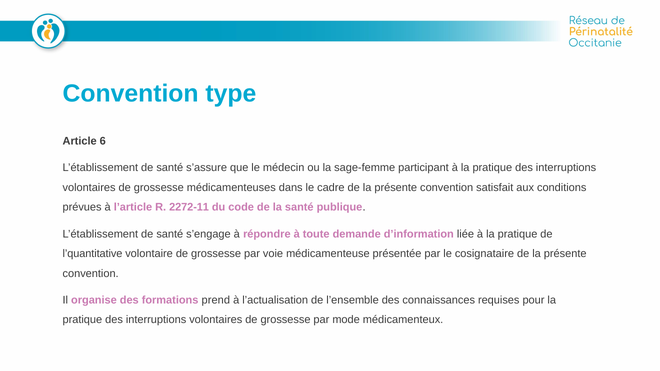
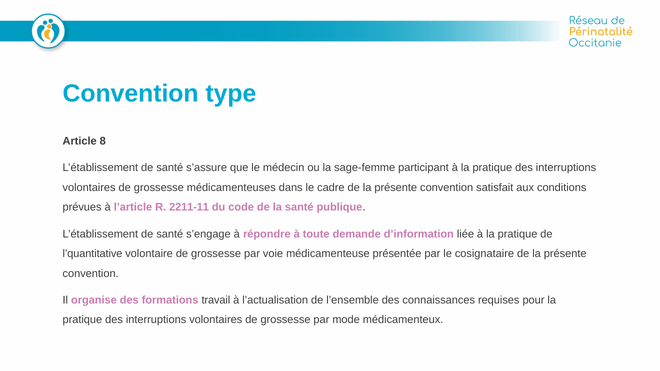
6: 6 -> 8 (103, 141)
2272-11: 2272-11 -> 2211-11 (189, 207)
prend: prend -> travail (216, 300)
